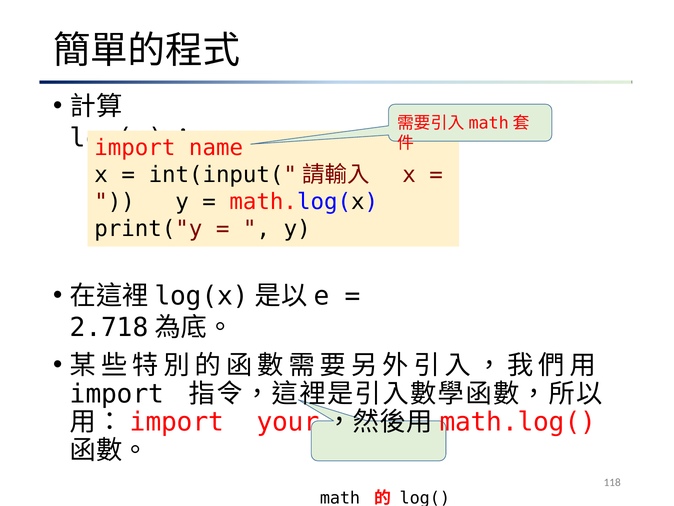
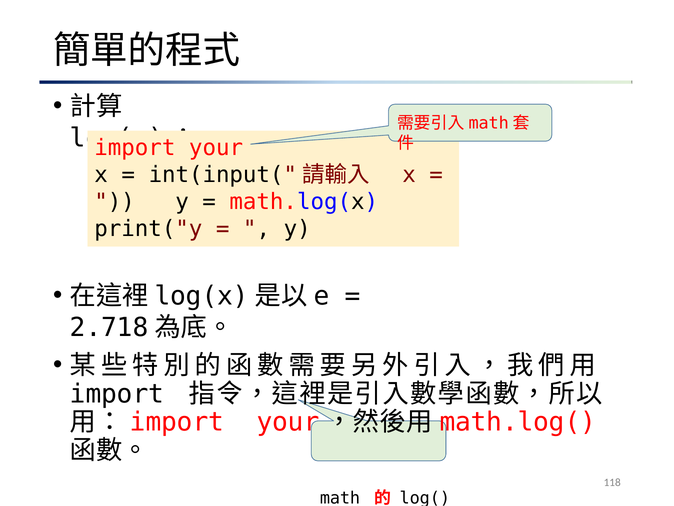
name: name -> your (216, 148)
